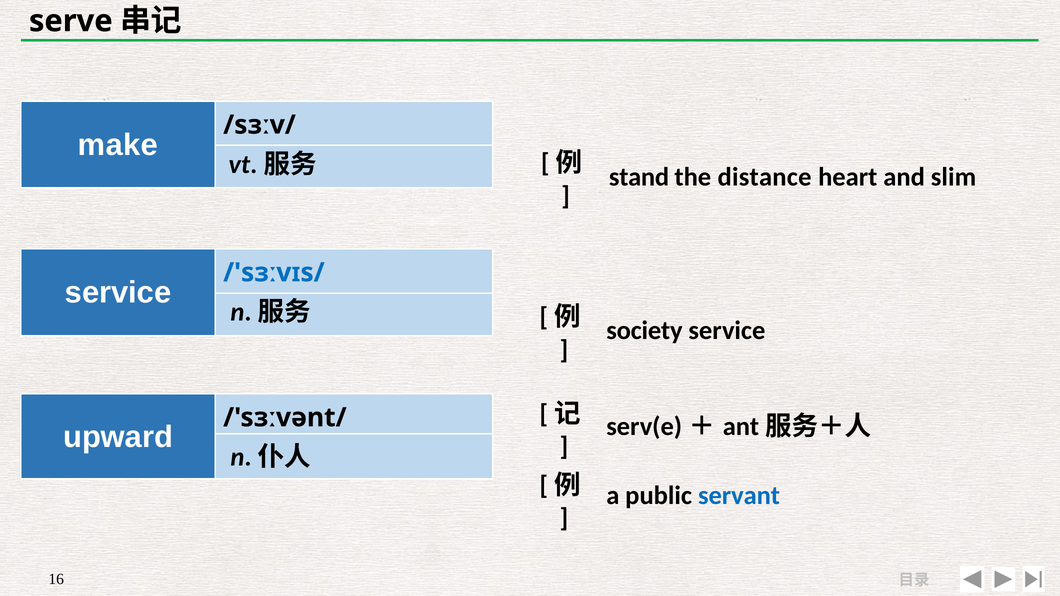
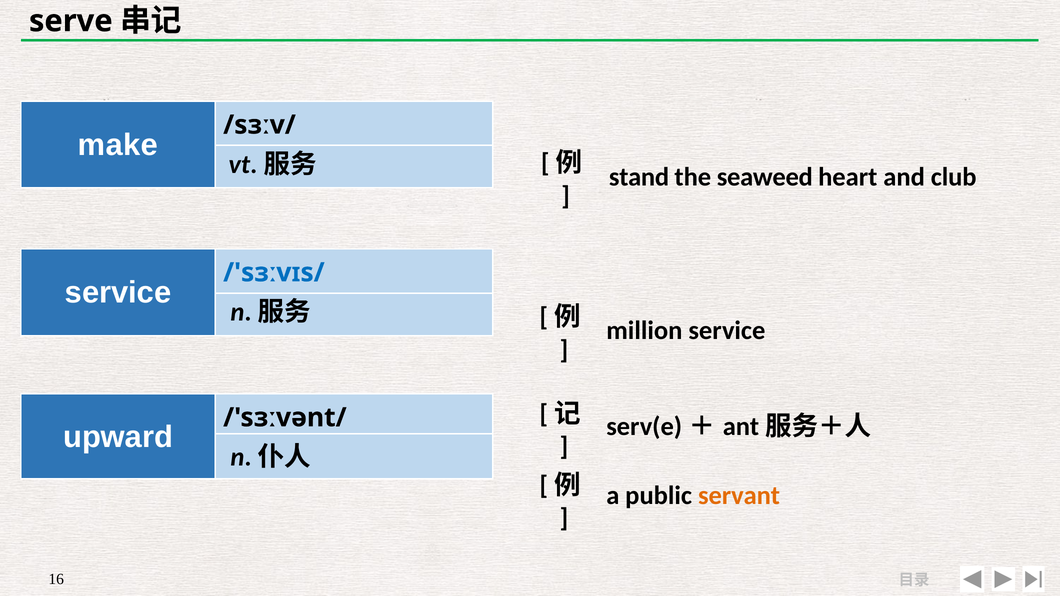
distance: distance -> seaweed (765, 177)
slim: slim -> club (954, 177)
society: society -> million (644, 331)
servant colour: blue -> orange (739, 496)
